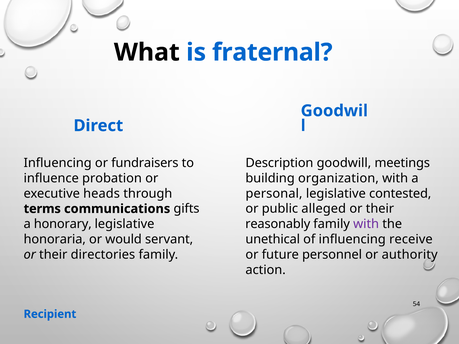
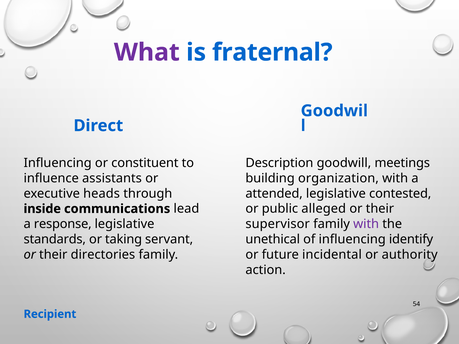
What colour: black -> purple (147, 52)
fundraisers: fundraisers -> constituent (145, 163)
probation: probation -> assistants (112, 178)
personal: personal -> attended (274, 194)
terms: terms -> inside (42, 209)
gifts: gifts -> lead (186, 209)
honorary: honorary -> response (63, 224)
reasonably: reasonably -> supervisor (278, 224)
receive: receive -> identify (411, 240)
honoraria: honoraria -> standards (55, 240)
would: would -> taking (124, 240)
personnel: personnel -> incidental (332, 255)
